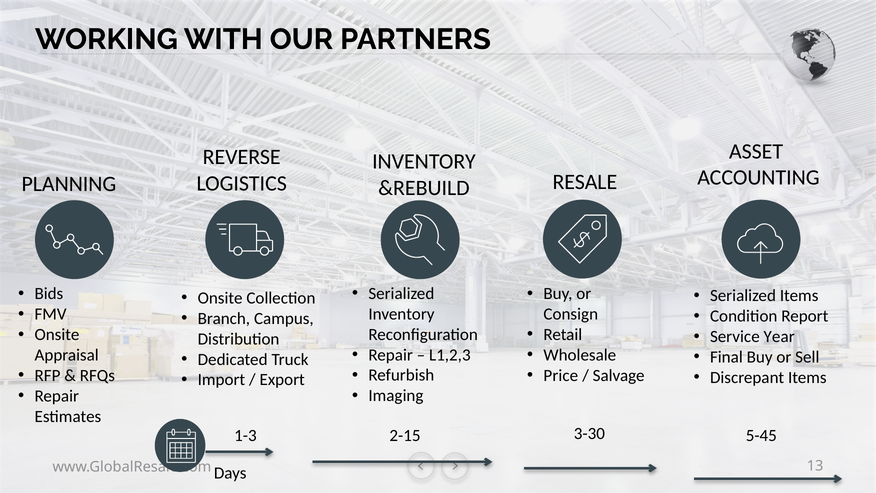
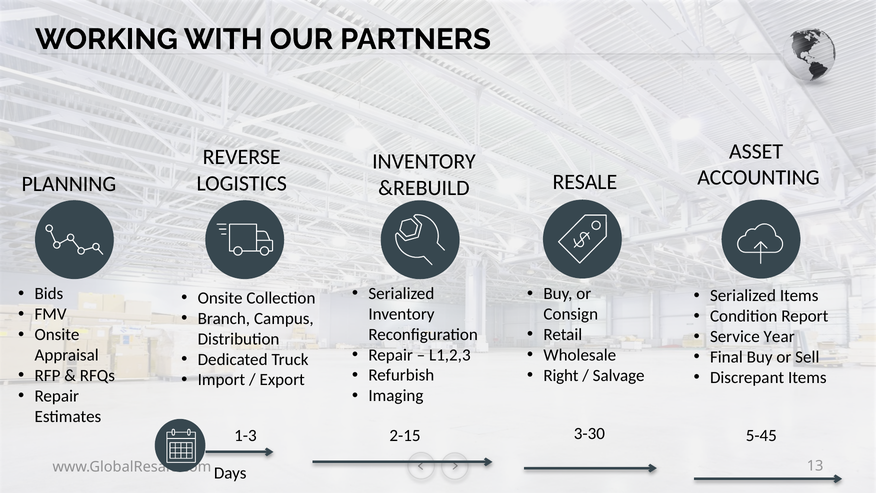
Price: Price -> Right (561, 376)
